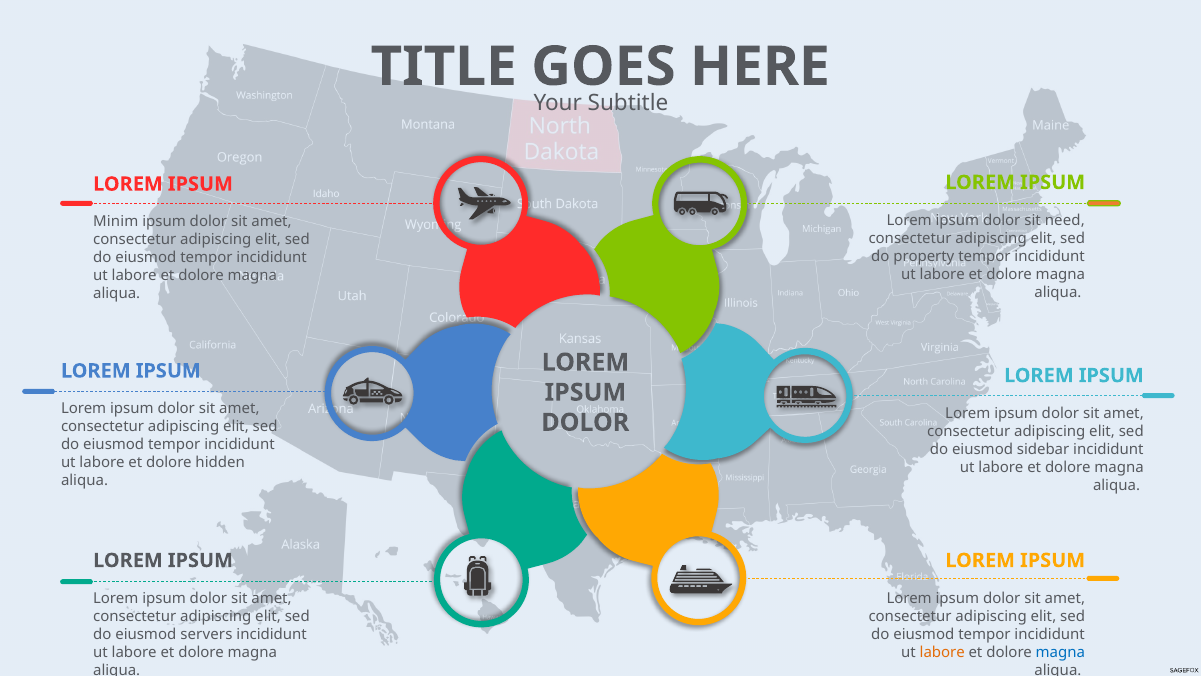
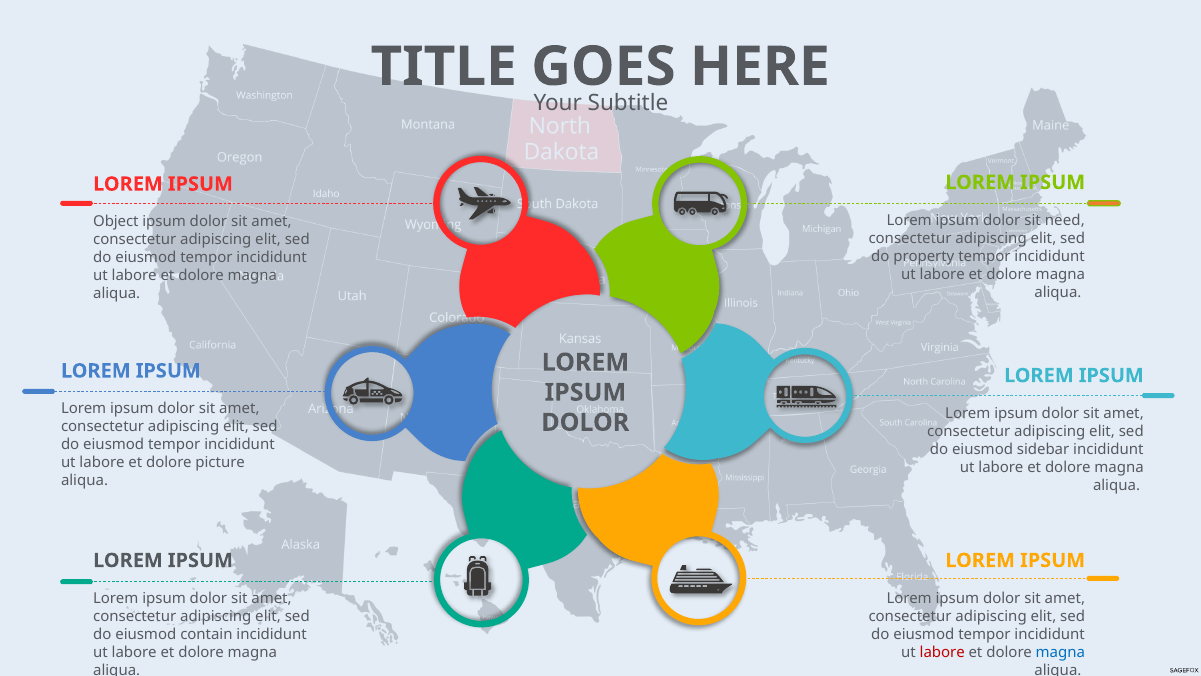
Minim: Minim -> Object (116, 222)
hidden: hidden -> picture (220, 462)
servers: servers -> contain (206, 634)
labore colour: orange -> red (942, 652)
